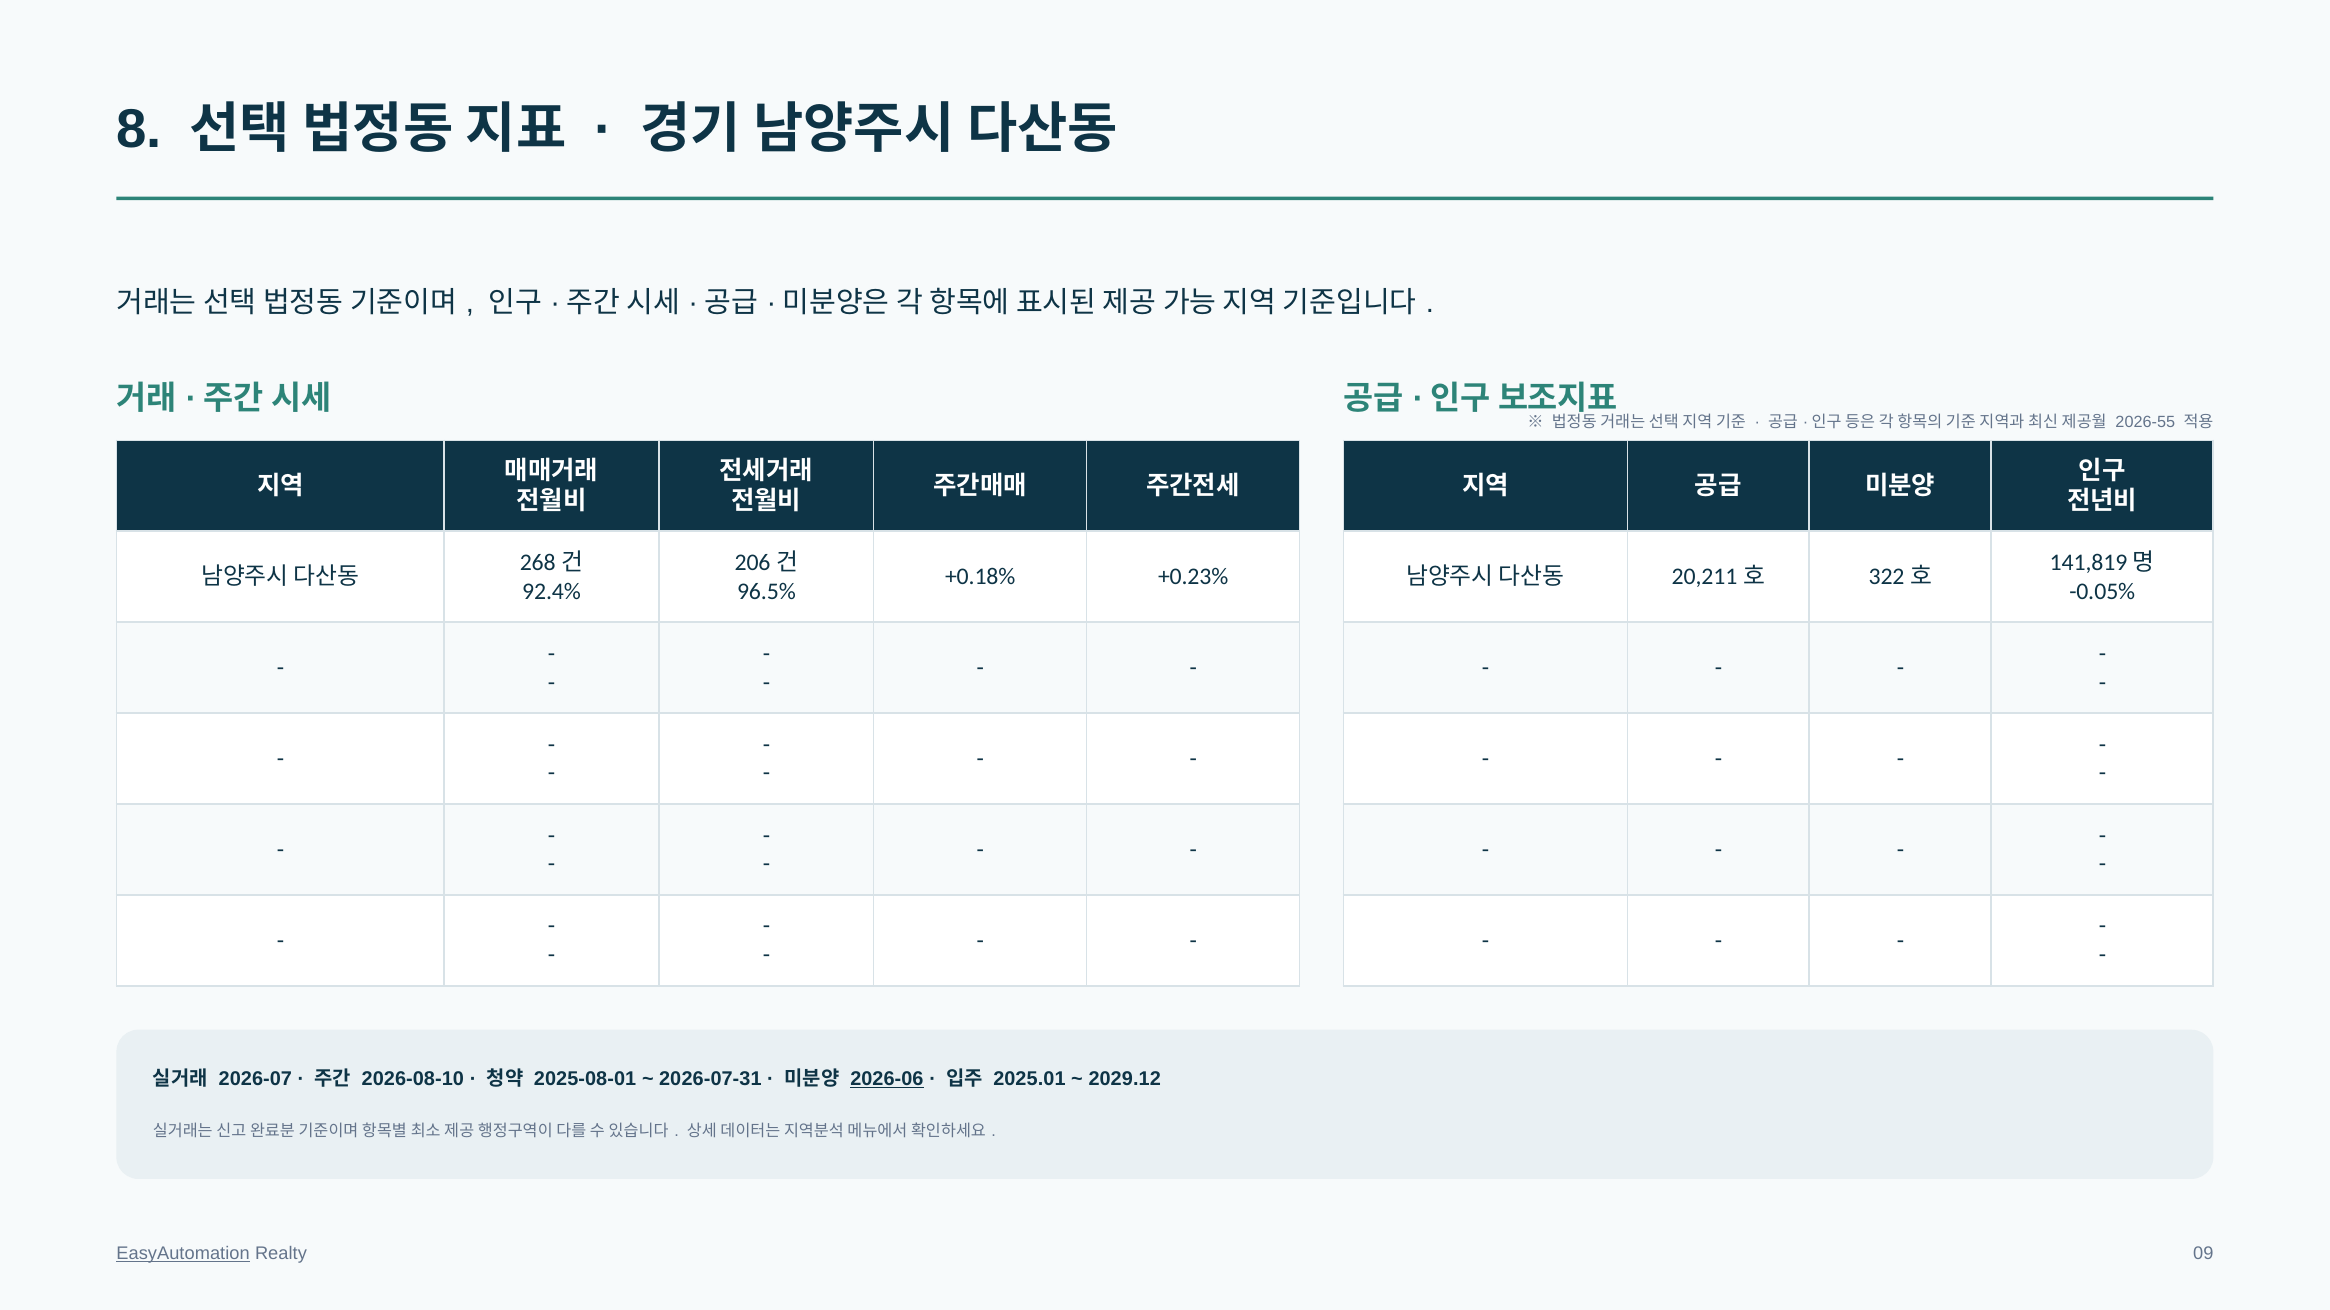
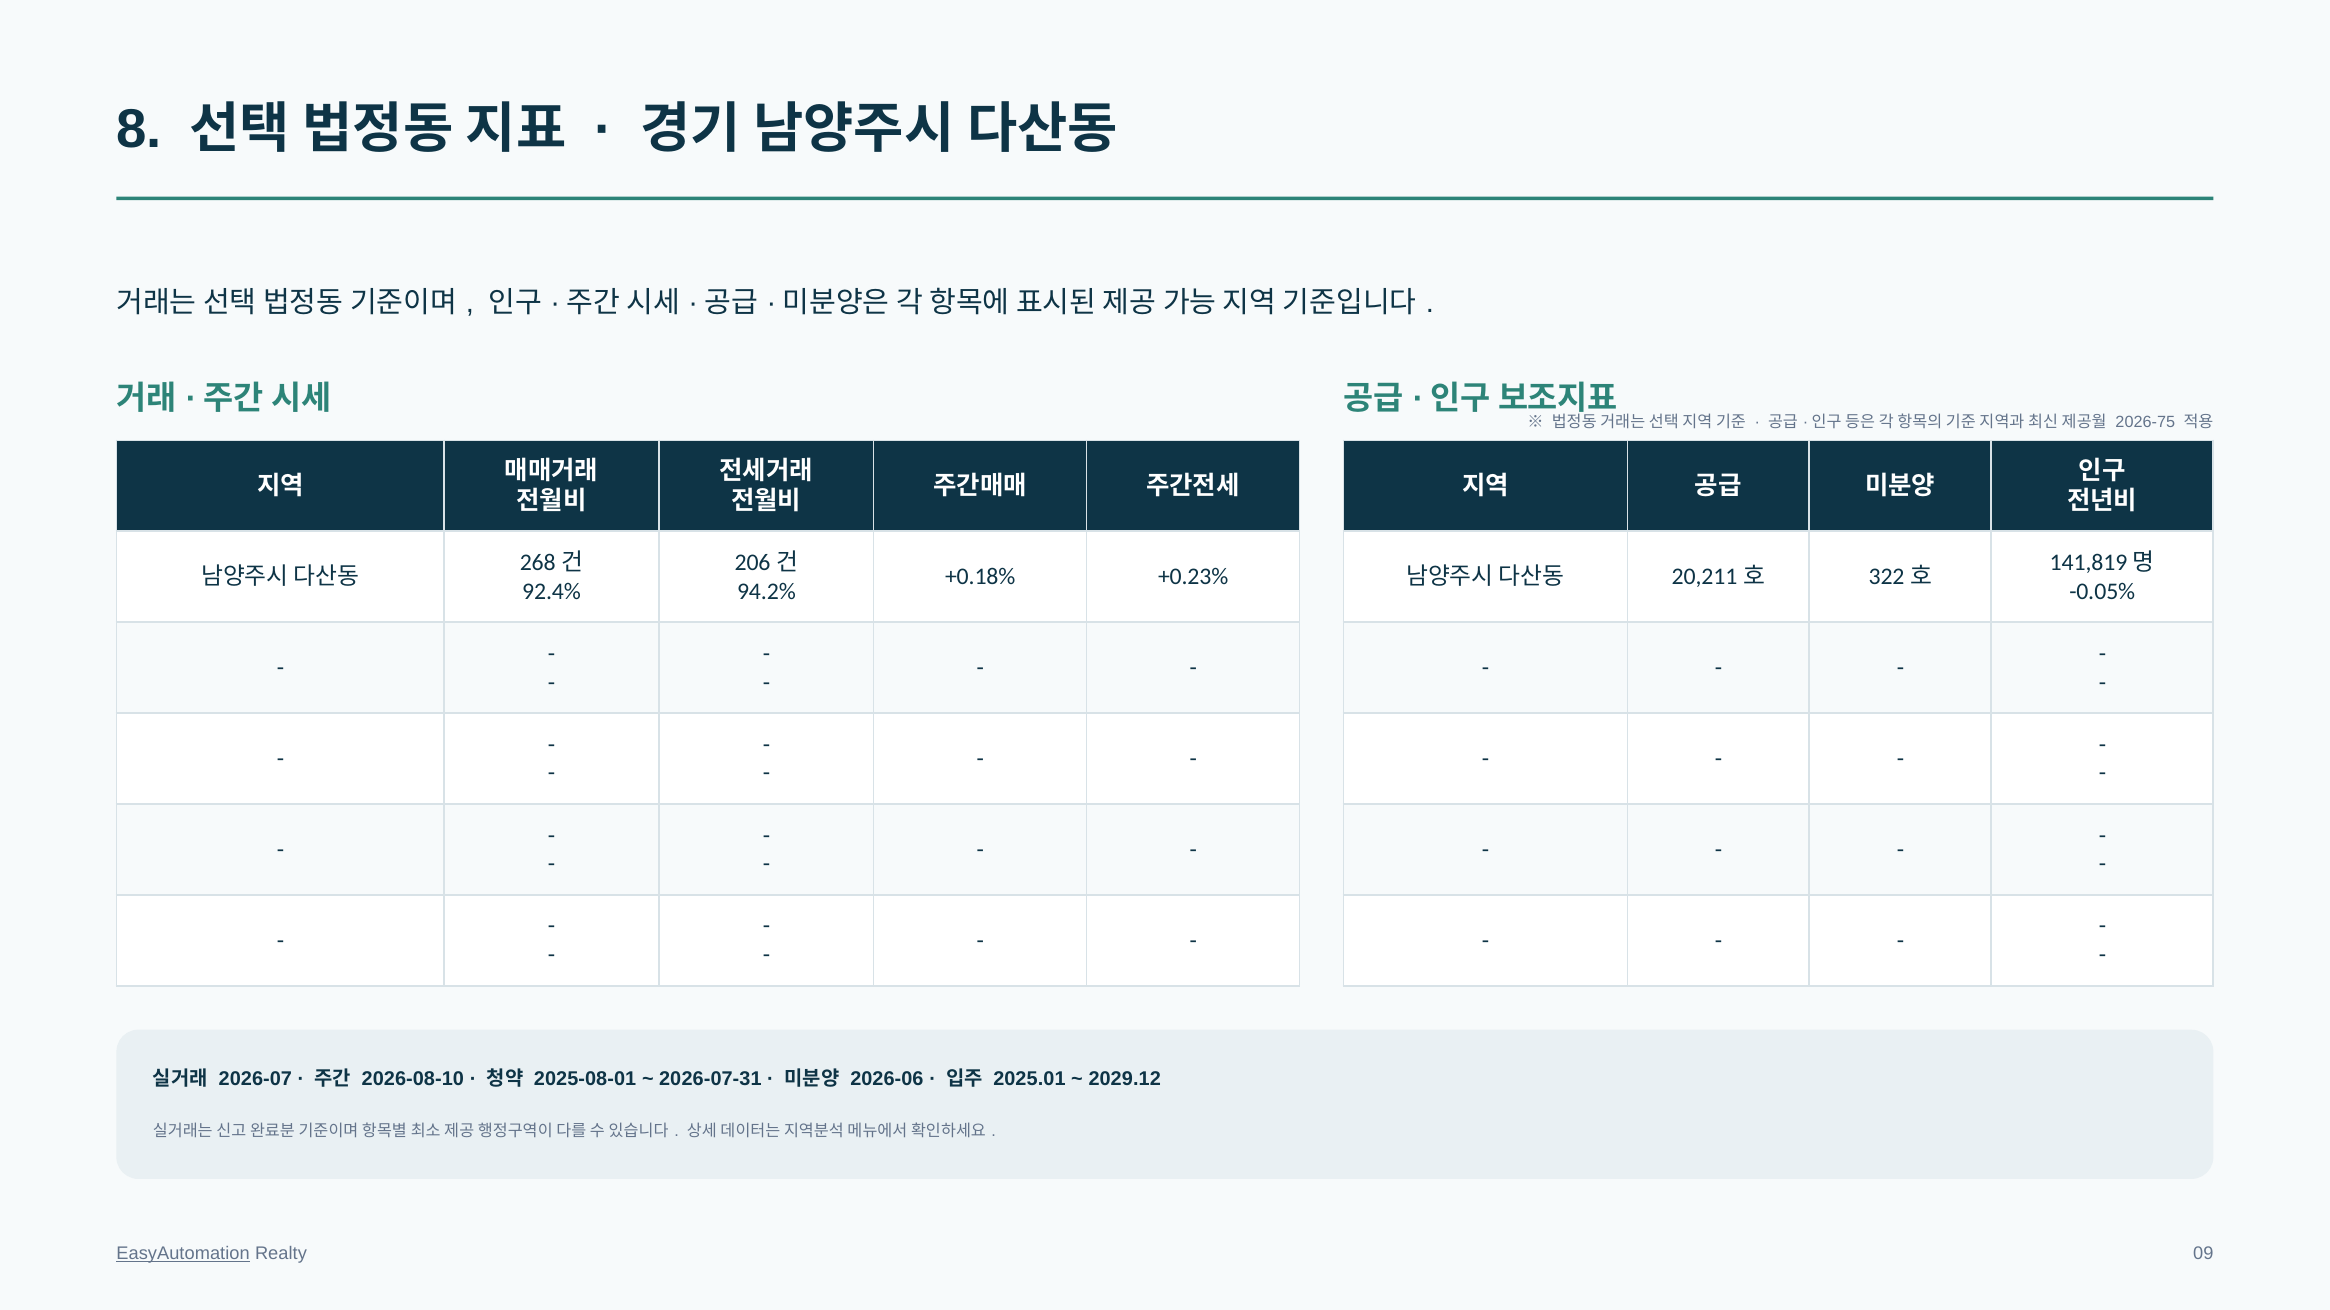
2026-55: 2026-55 -> 2026-75 (2145, 422)
96.5%: 96.5% -> 94.2% (766, 592)
2026-06 underline: present -> none (887, 1080)
